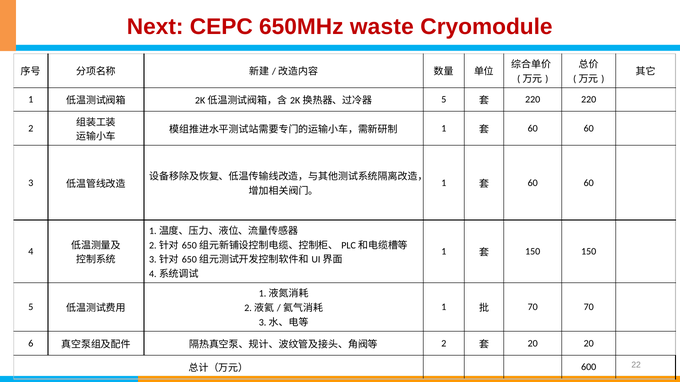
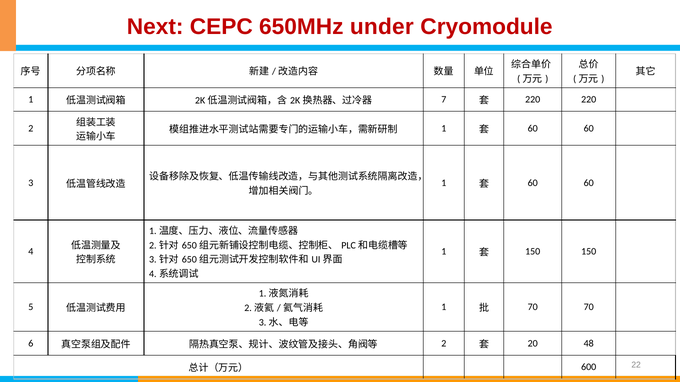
waste: waste -> under (382, 27)
5: 5 -> 7 (444, 100)
20 20: 20 -> 48 (589, 344)
